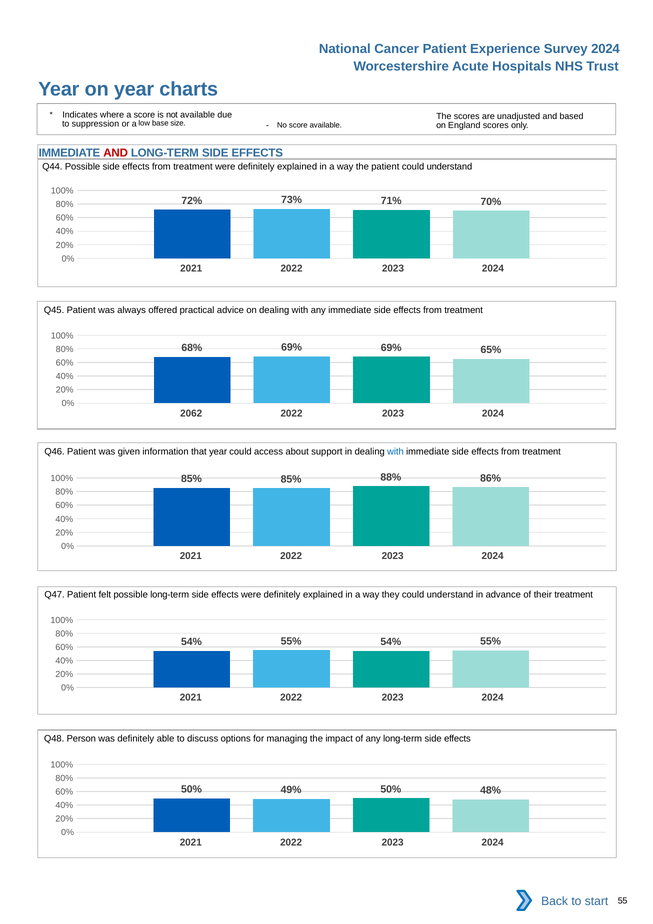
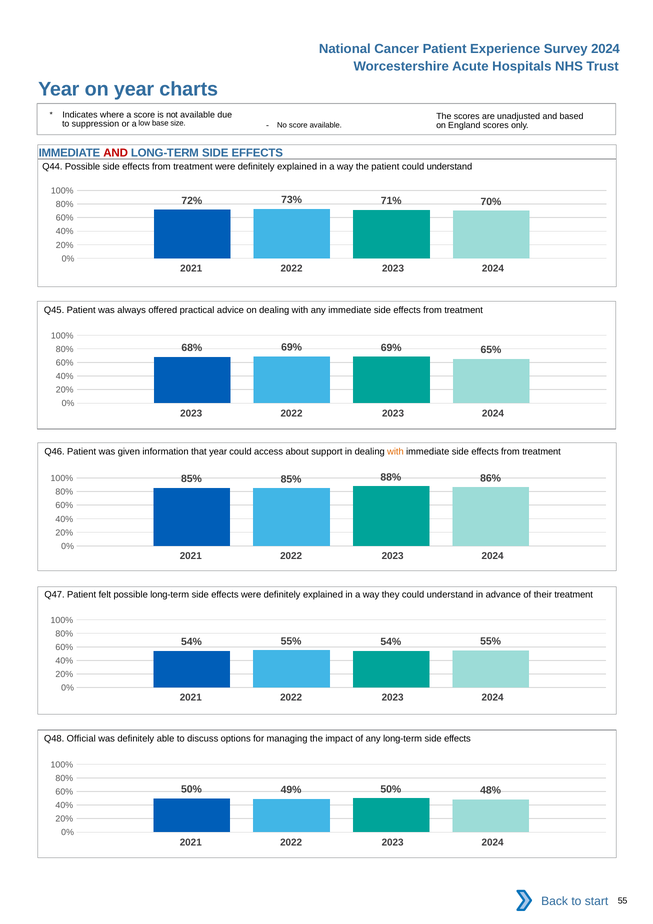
2062: 2062 -> 2023 (191, 413)
with colour: blue -> orange (395, 452)
Person: Person -> Official (81, 739)
